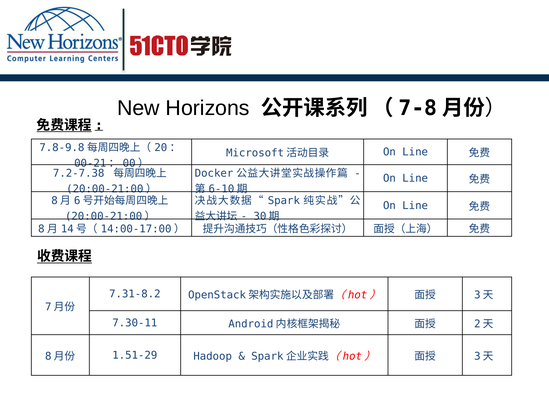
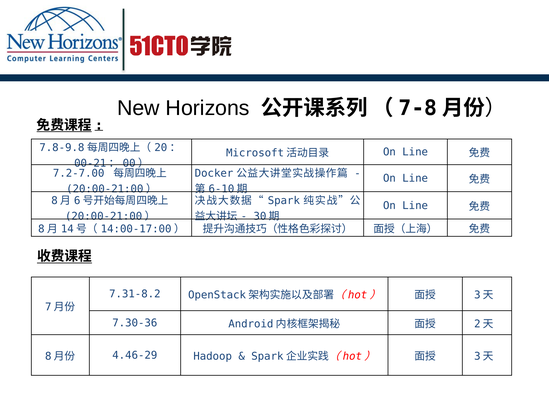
7.2-7.38: 7.2-7.38 -> 7.2-7.00 (79, 173)
7.30-11: 7.30-11 -> 7.30-36 (135, 323)
1.51-29: 1.51-29 -> 4.46-29 (135, 355)
